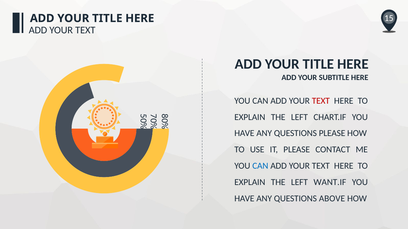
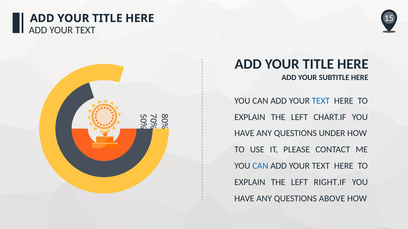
TEXT colour: red -> blue (321, 101)
QUESTIONS PLEASE: PLEASE -> UNDER (332, 134)
WANT.IF: WANT.IF -> RIGHT.IF (330, 183)
